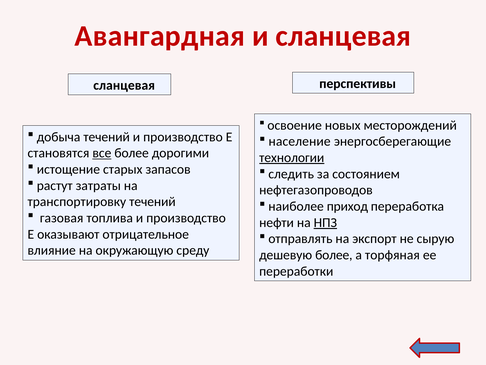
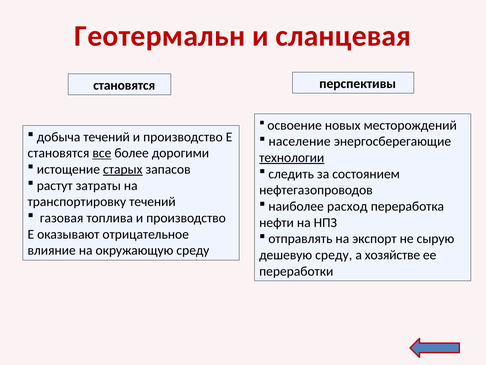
Авангардная: Авангардная -> Геотермальн (160, 36)
сланцевая: сланцевая -> становятся (124, 85)
старых underline: none -> present (123, 169)
приход: приход -> расход (347, 206)
НПЗ underline: present -> none (325, 222)
дешевую более: более -> среду (334, 255)
торфяная: торфяная -> хозяйстве (392, 255)
